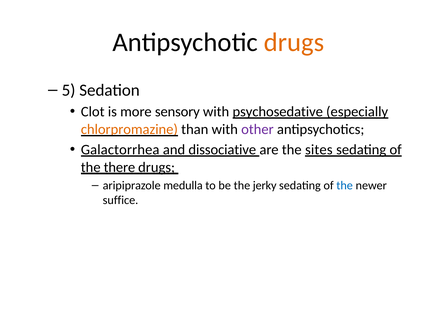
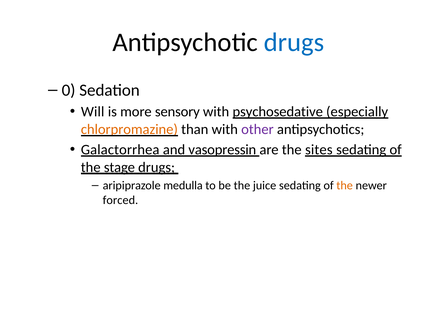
drugs colour: orange -> blue (294, 42)
5: 5 -> 0 (69, 90)
Clot: Clot -> Will (93, 112)
dissociative: dissociative -> vasopressin (222, 150)
there: there -> stage (119, 167)
jerky: jerky -> juice (265, 185)
the colour: blue -> orange (345, 185)
suffice: suffice -> forced (120, 200)
